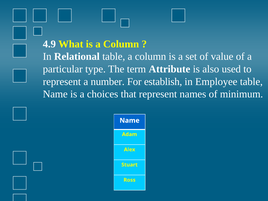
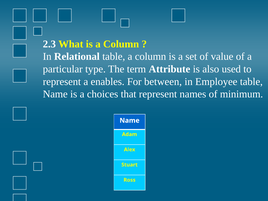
4.9: 4.9 -> 2.3 (49, 44)
number: number -> enables (108, 82)
establish: establish -> between (163, 82)
